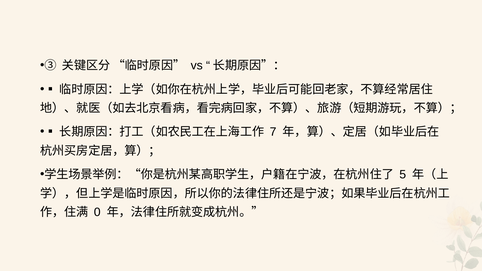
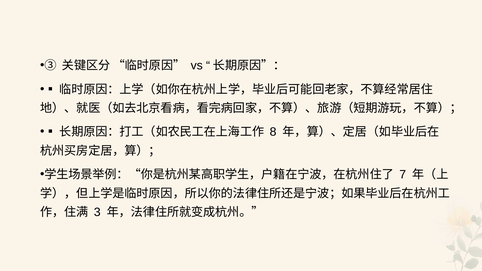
7: 7 -> 8 (273, 132)
5: 5 -> 7 (403, 175)
0: 0 -> 3 (97, 212)
